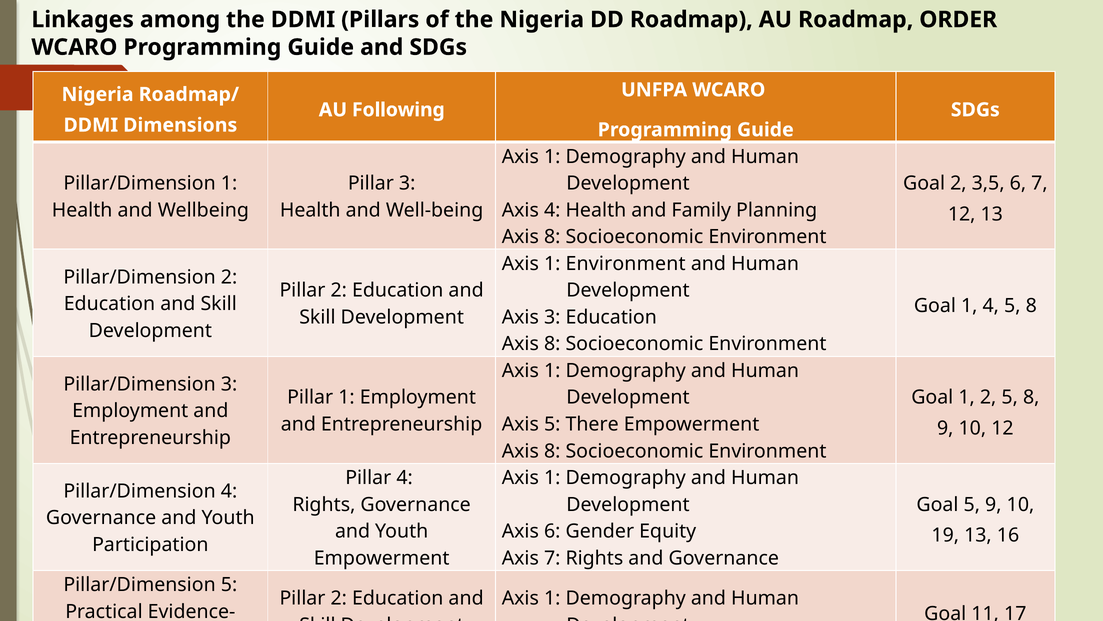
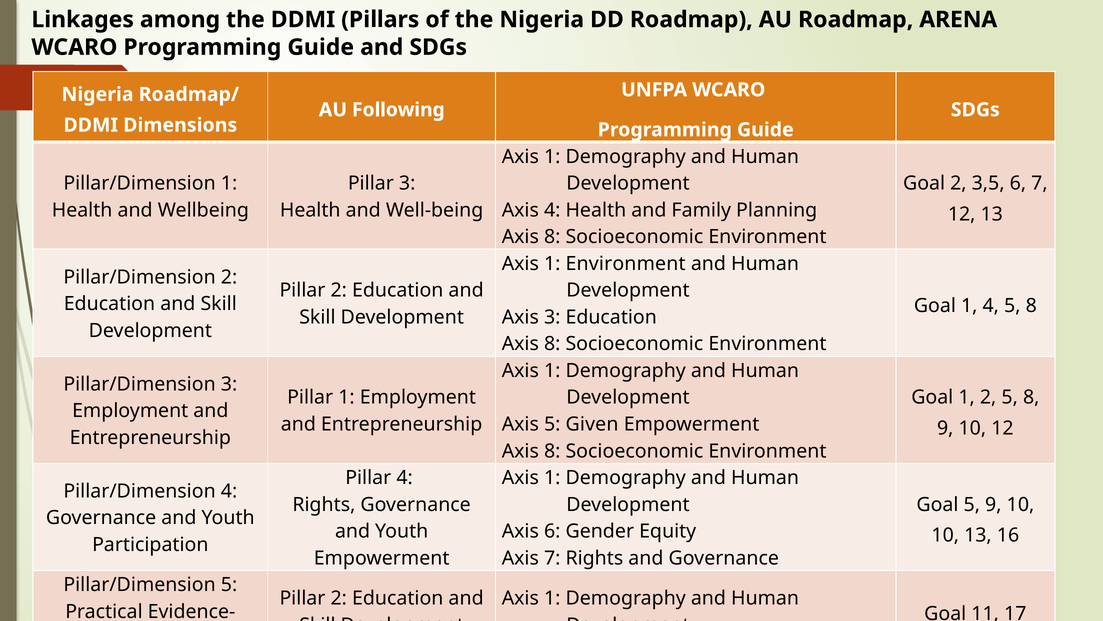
ORDER: ORDER -> ARENA (958, 20)
There: There -> Given (592, 424)
19: 19 -> 10 (945, 535)
